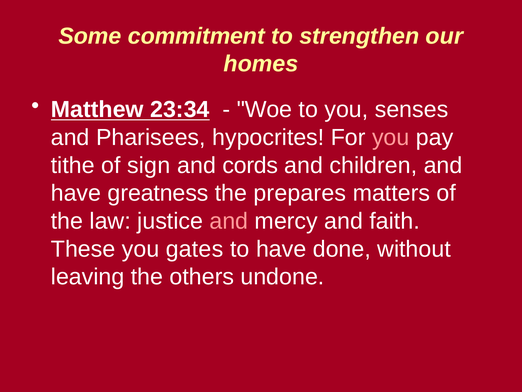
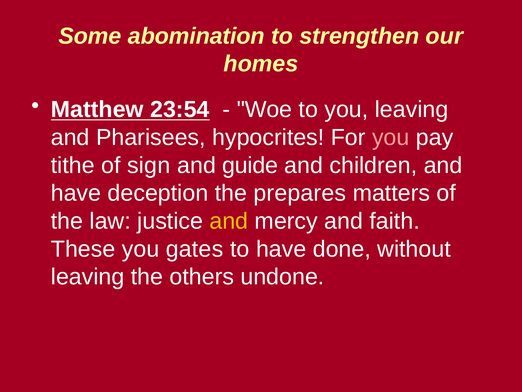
commitment: commitment -> abomination (196, 36)
23:34: 23:34 -> 23:54 (180, 110)
you senses: senses -> leaving (412, 110)
cords: cords -> guide (250, 165)
greatness: greatness -> deception (158, 193)
and colour: pink -> yellow (229, 221)
